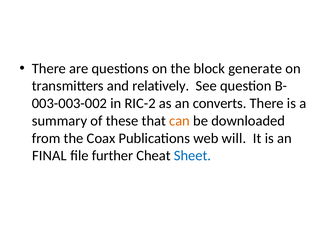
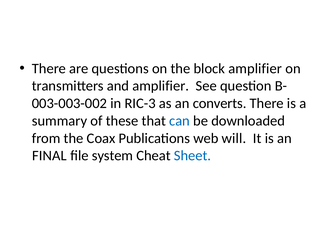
block generate: generate -> amplifier (255, 69)
and relatively: relatively -> amplifier (161, 86)
RIC-2: RIC-2 -> RIC-3 (140, 103)
can colour: orange -> blue (180, 121)
further: further -> system (112, 156)
